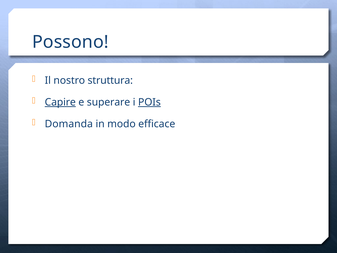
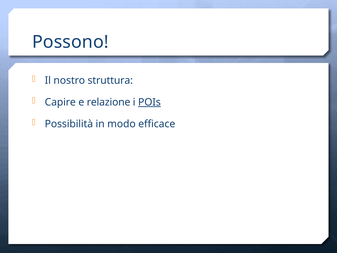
Capire underline: present -> none (60, 102)
superare: superare -> relazione (109, 102)
Domanda: Domanda -> Possibilità (69, 124)
